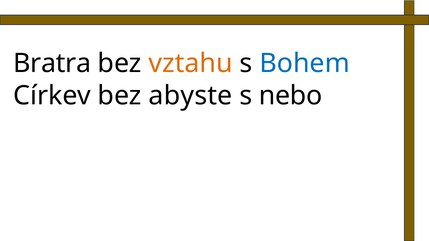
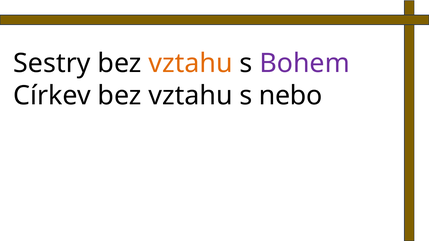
Bratra: Bratra -> Sestry (52, 63)
Bohem colour: blue -> purple (305, 63)
Církev bez abyste: abyste -> vztahu (191, 96)
